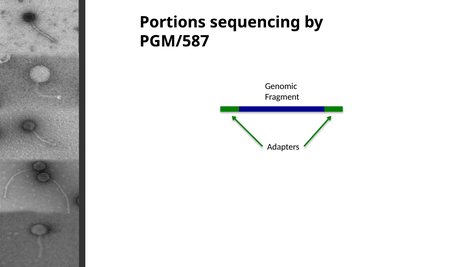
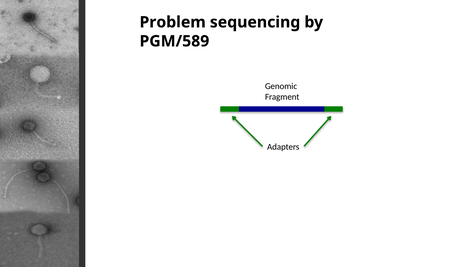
Portions: Portions -> Problem (173, 22)
PGM/587: PGM/587 -> PGM/589 (174, 41)
